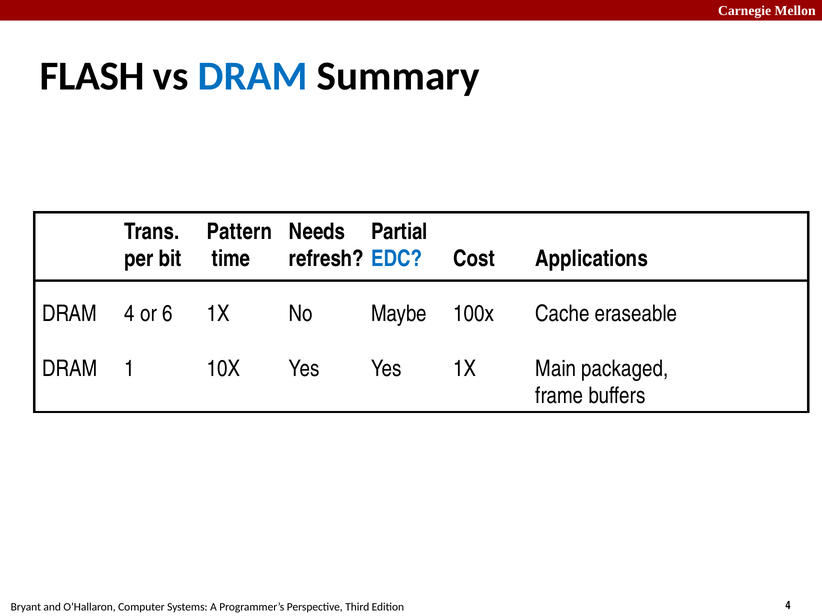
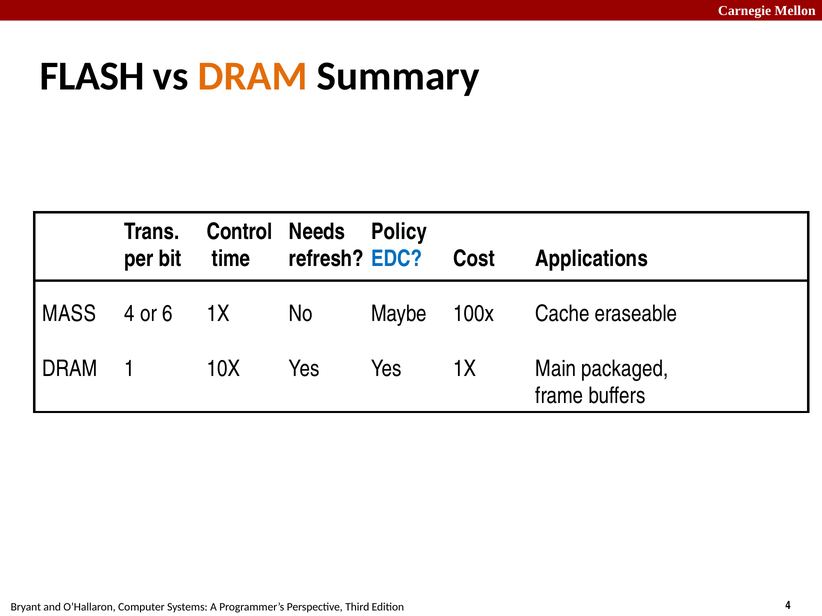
DRAM colour: blue -> orange (253, 76)
Pattern: Pattern -> Control (239, 232)
Partial: Partial -> Policy (399, 232)
DRAM: DRAM -> MASS (69, 314)
